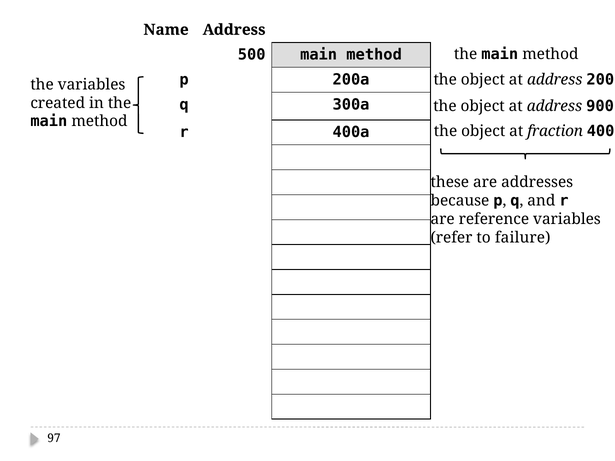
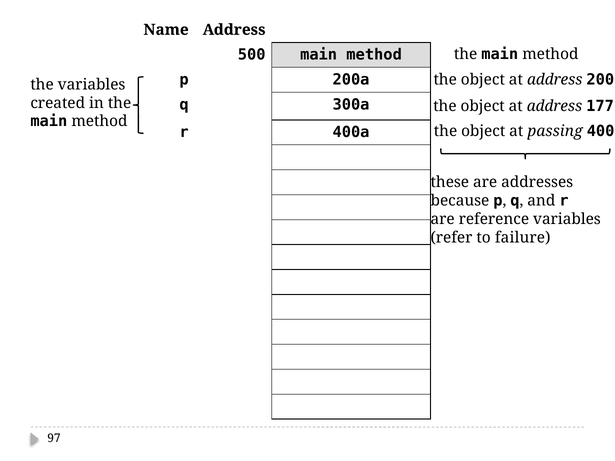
900: 900 -> 177 (600, 106)
fraction: fraction -> passing (555, 131)
